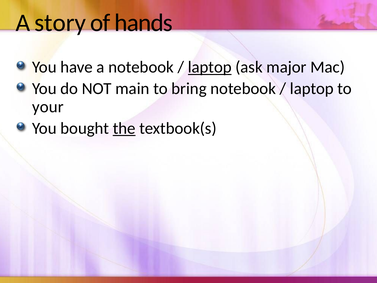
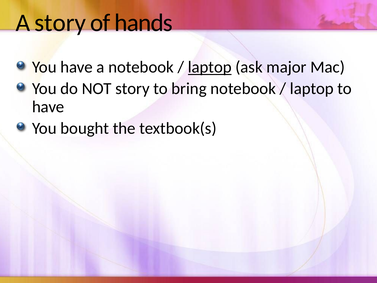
NOT main: main -> story (132, 89)
your: your -> have (48, 107)
the underline: present -> none (124, 128)
